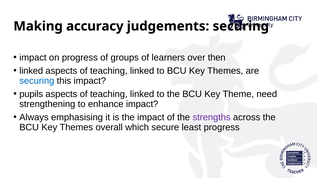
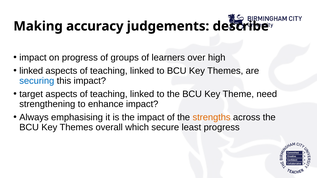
judgements securing: securing -> describe (241, 26)
then: then -> high (217, 58)
pupils: pupils -> target (31, 94)
strengths colour: purple -> orange (212, 117)
